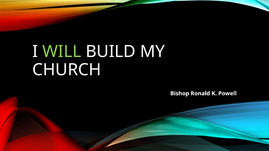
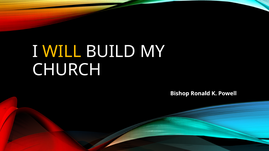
WILL colour: light green -> yellow (62, 52)
